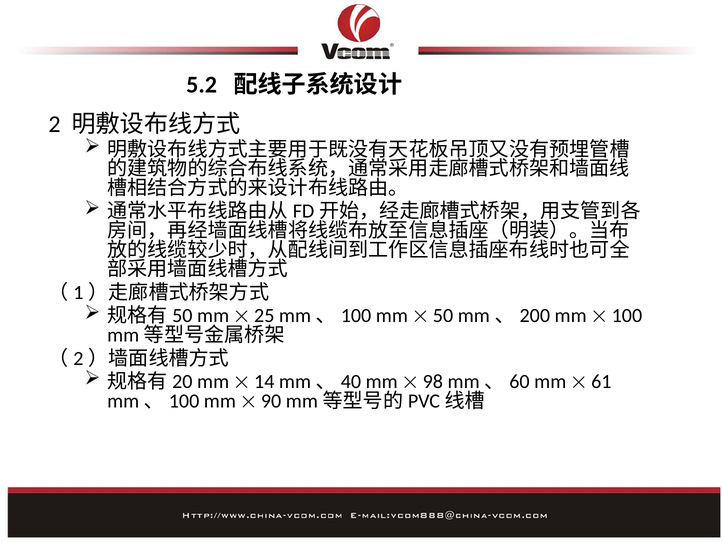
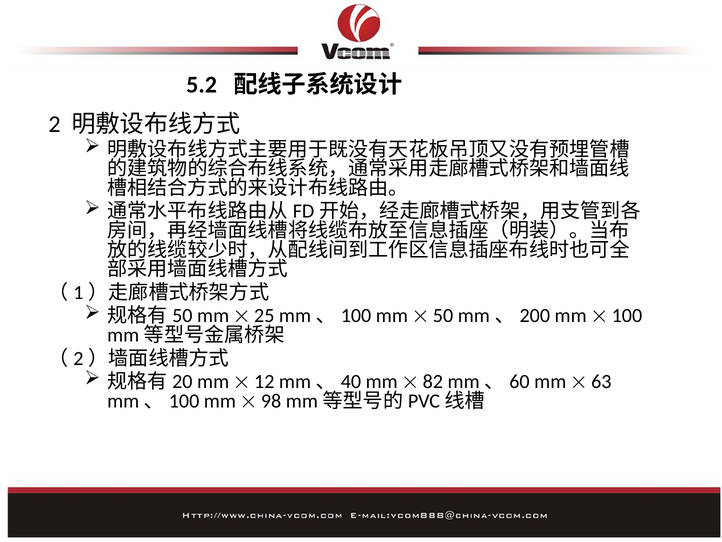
14: 14 -> 12 (264, 381)
98: 98 -> 82 (433, 381)
61: 61 -> 63 (601, 381)
90: 90 -> 98 (271, 401)
